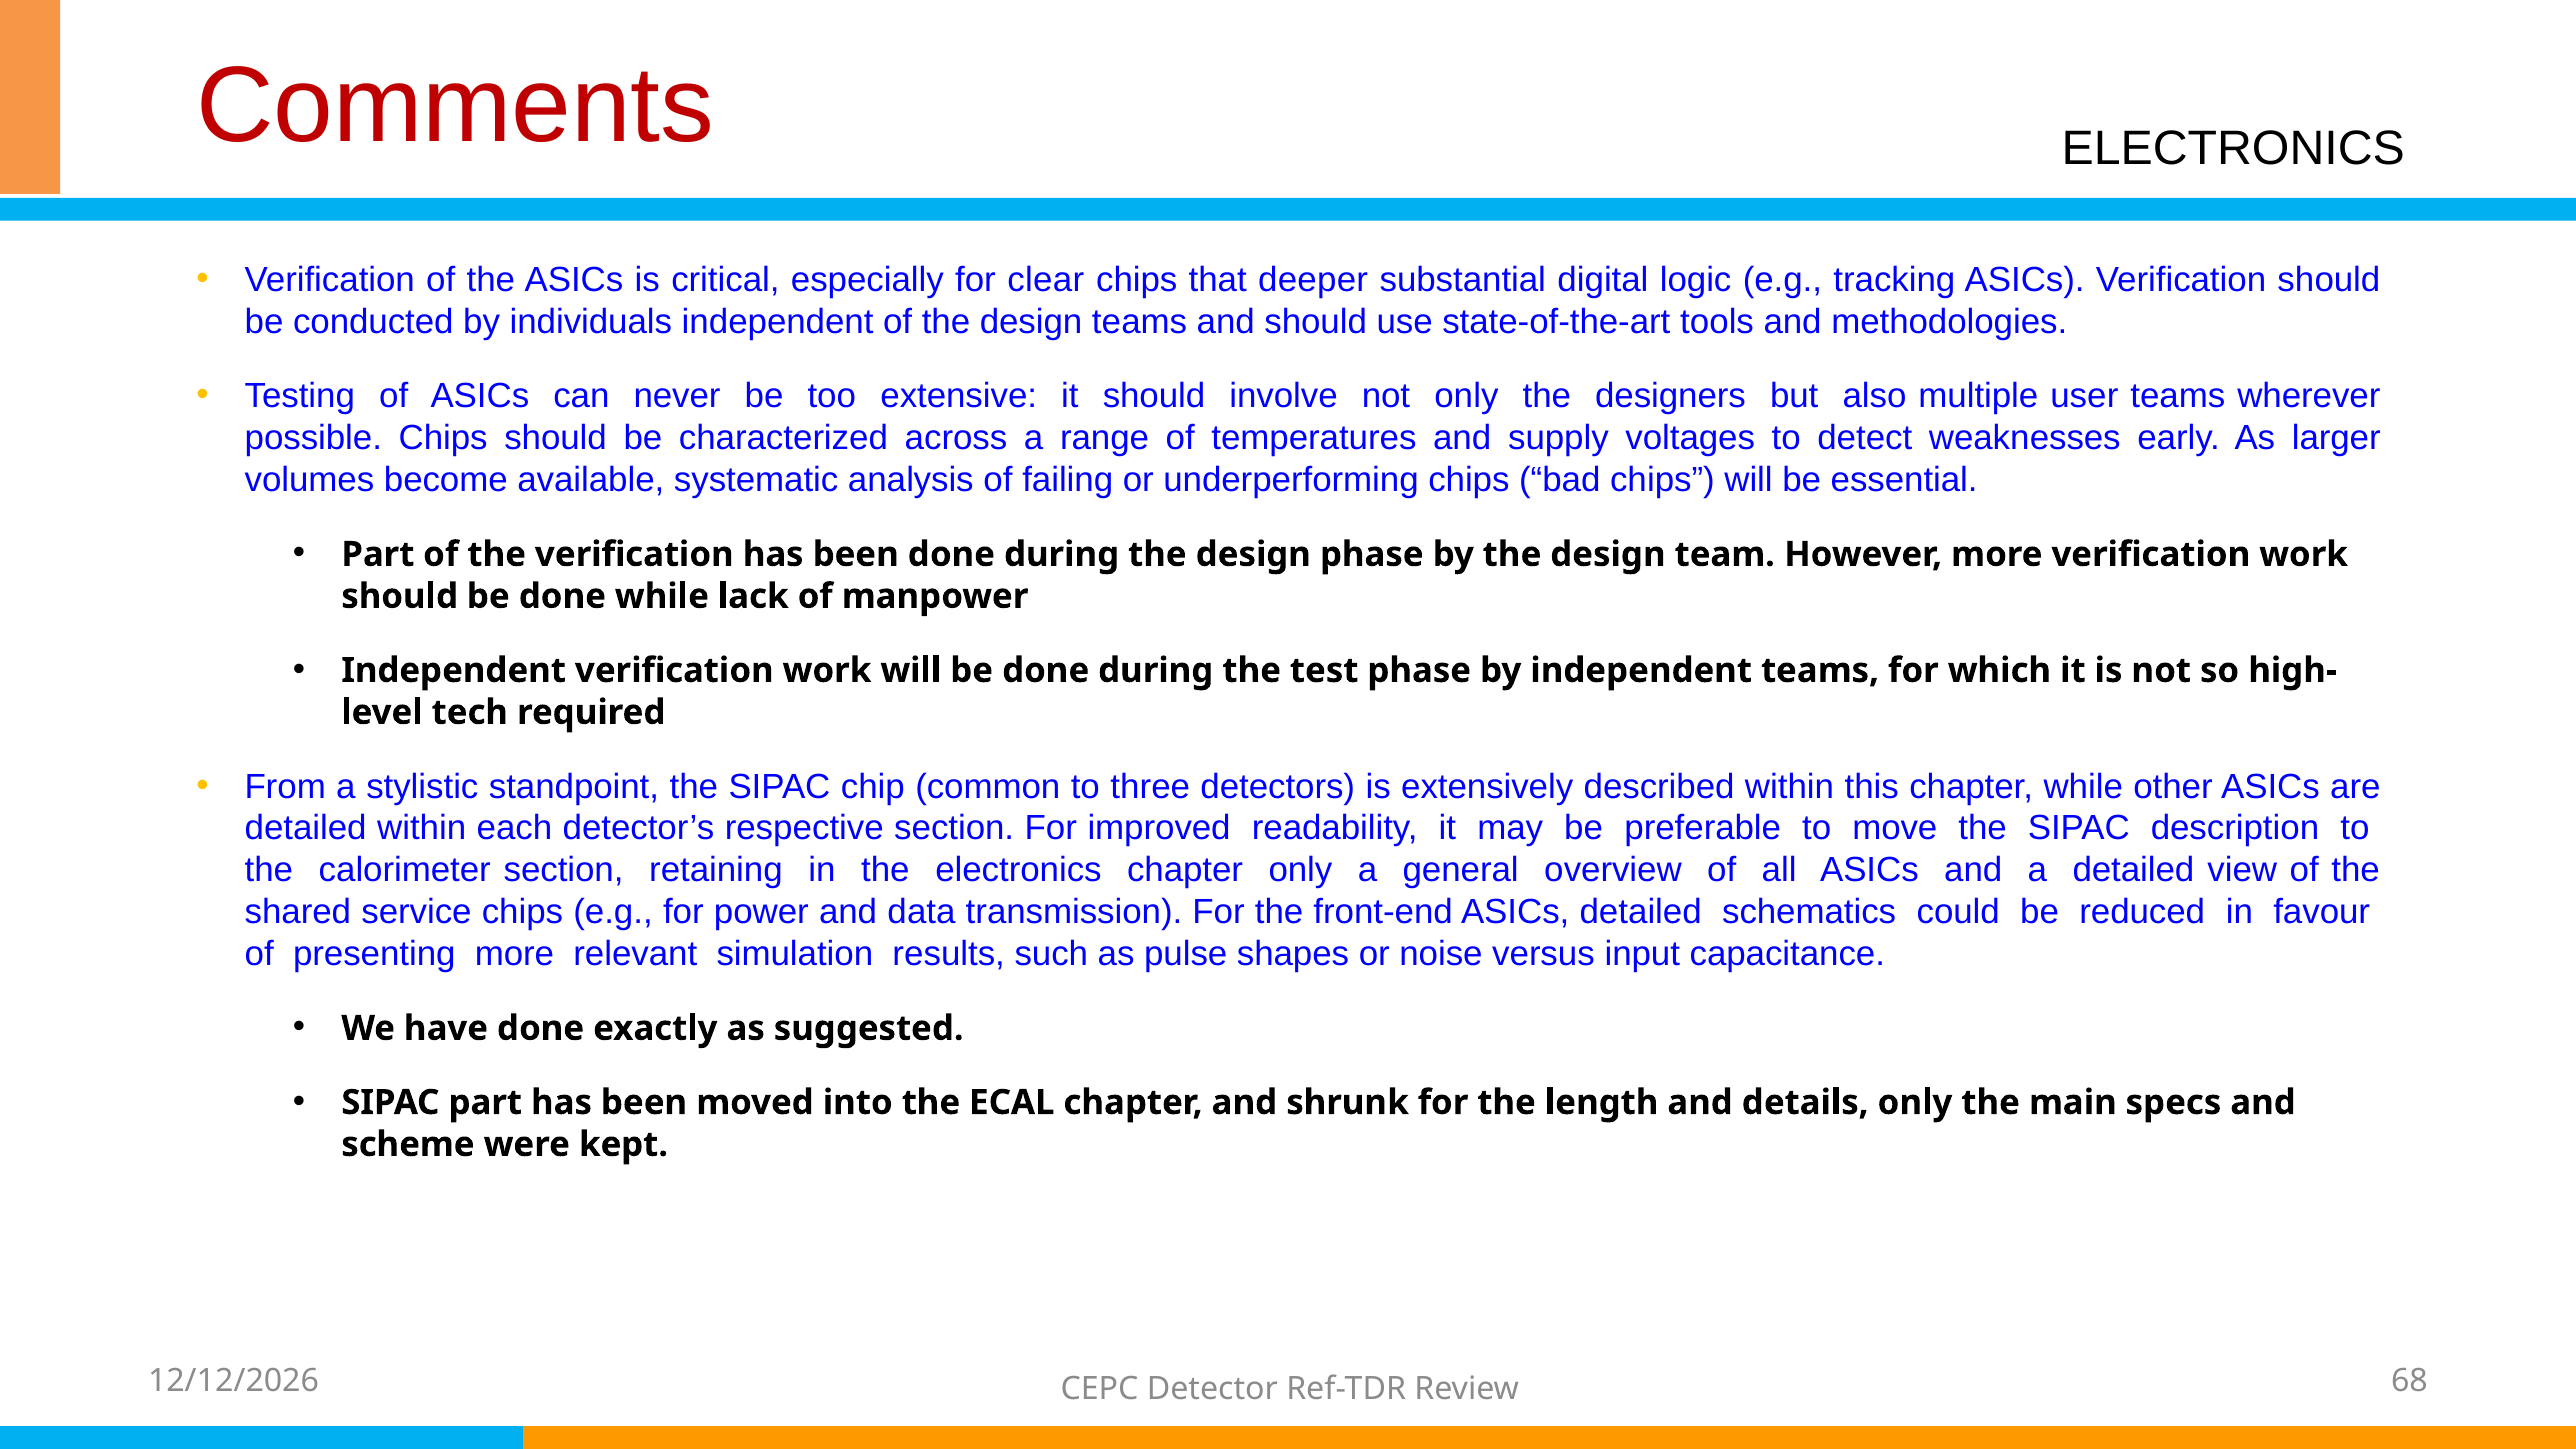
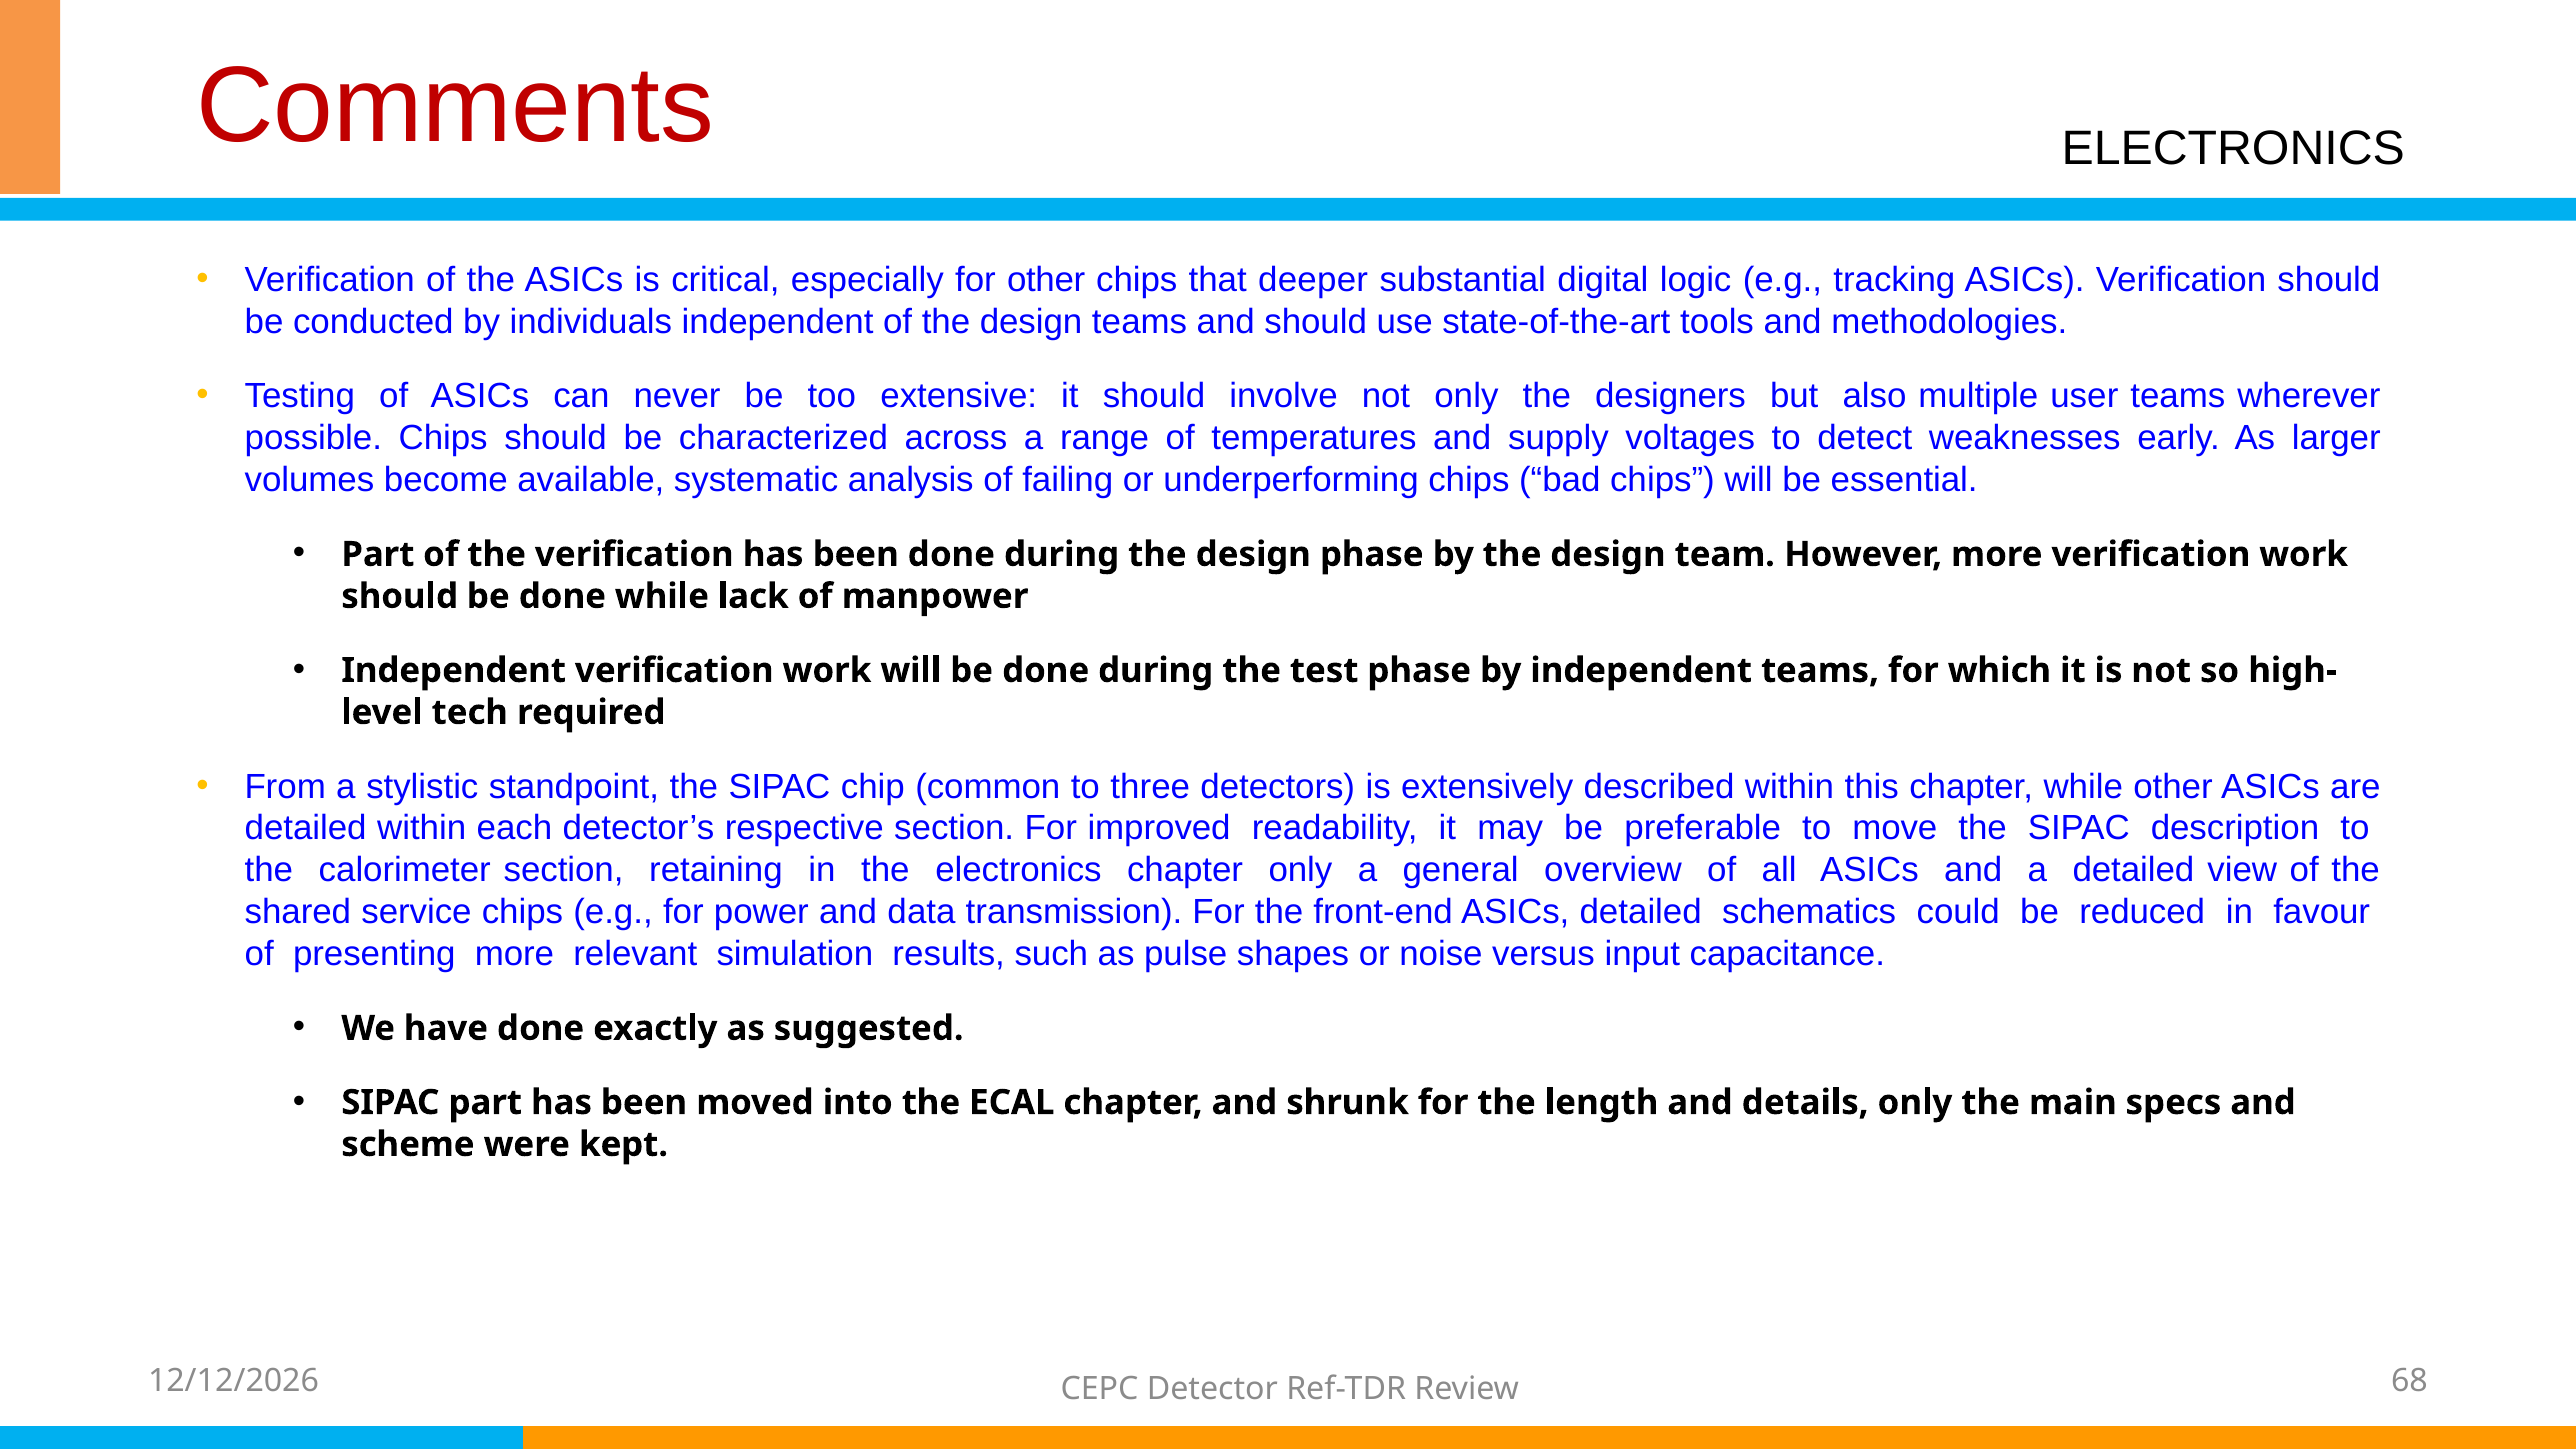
for clear: clear -> other (1046, 280)
